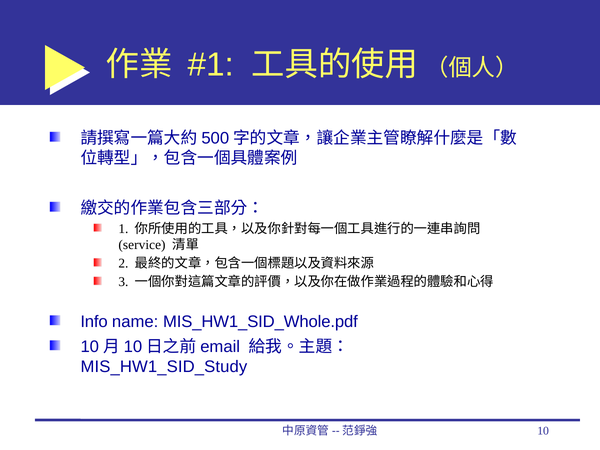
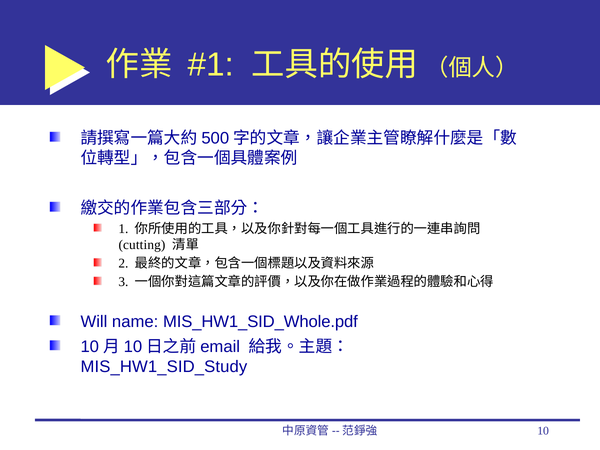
service: service -> cutting (142, 245)
Info: Info -> Will (94, 322)
